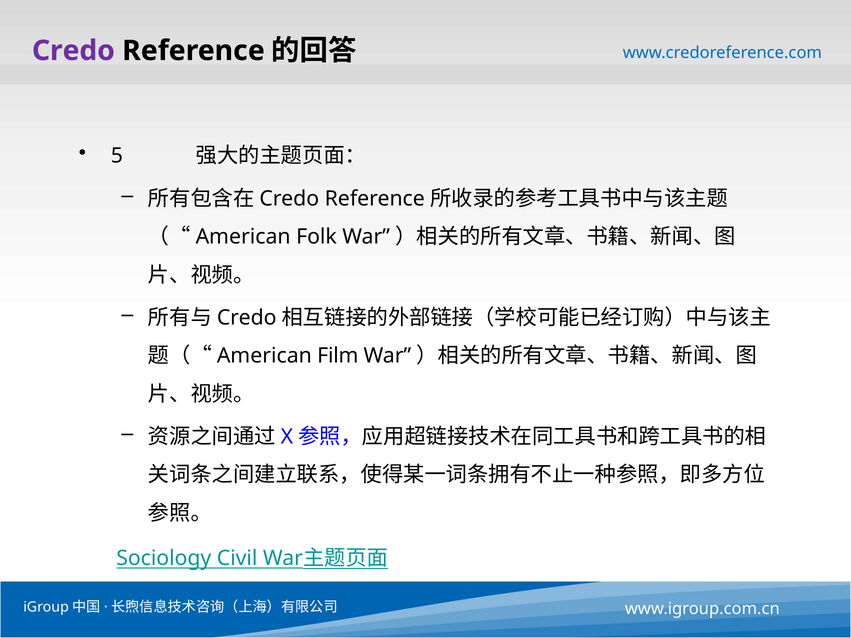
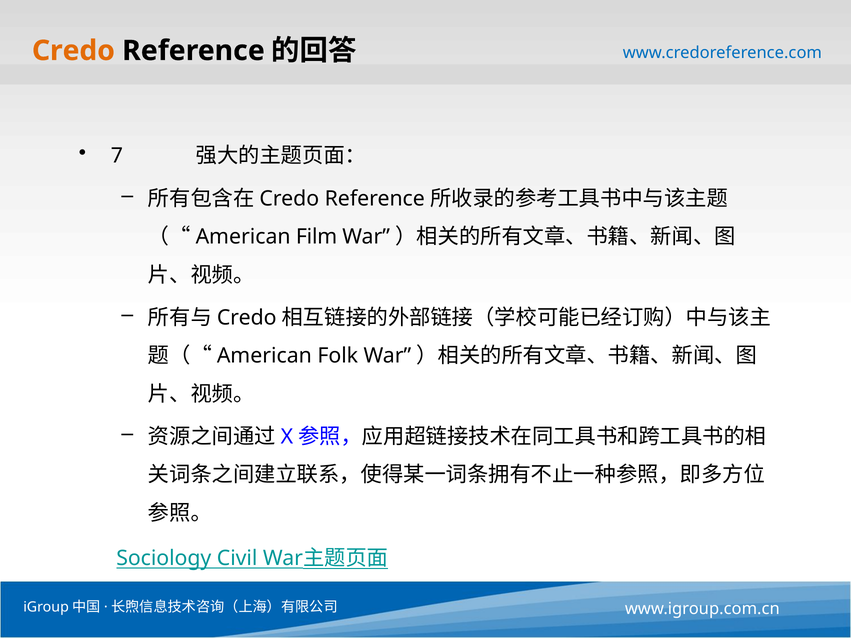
Credo colour: purple -> orange (73, 51)
5: 5 -> 7 (117, 156)
Folk: Folk -> Film (317, 237)
Film: Film -> Folk (338, 356)
